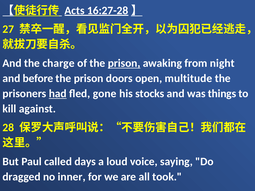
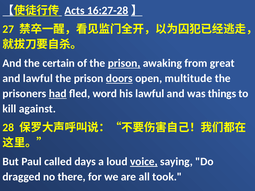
charge: charge -> certain (59, 63)
night: night -> great (222, 63)
and before: before -> lawful (38, 79)
doors underline: none -> present (119, 79)
gone: gone -> word (105, 94)
his stocks: stocks -> lawful (150, 94)
voice underline: none -> present (144, 162)
inner: inner -> there (72, 177)
